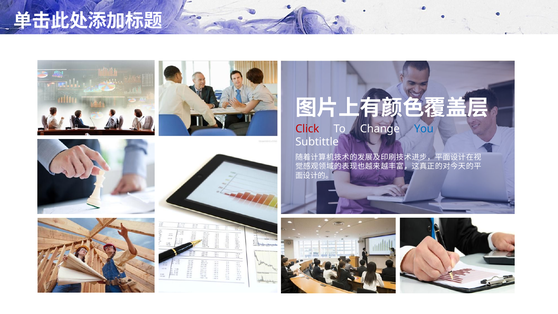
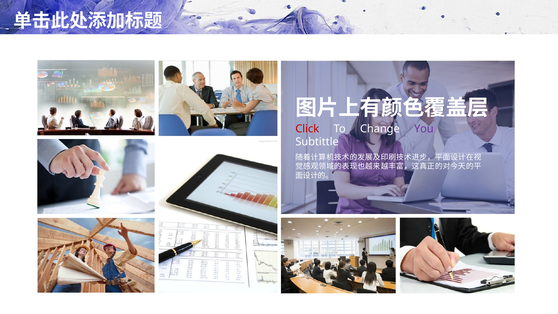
You colour: blue -> purple (424, 129)
